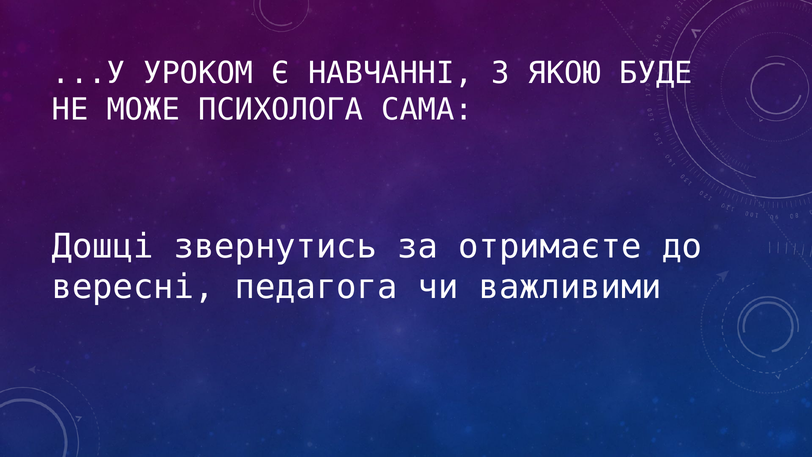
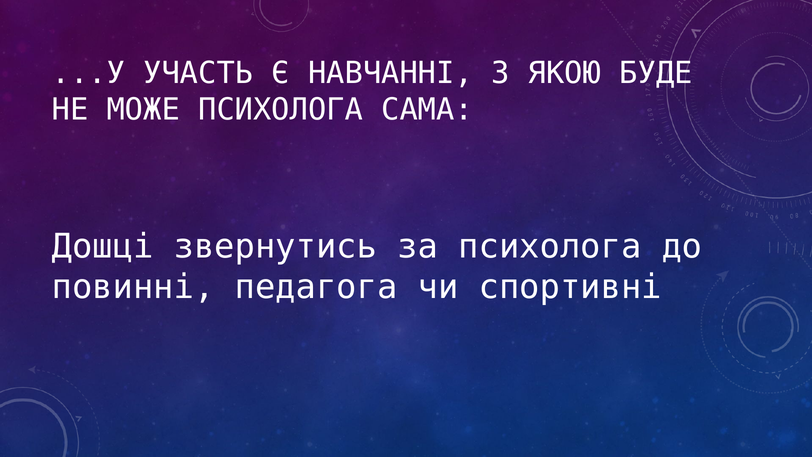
УРОКОМ: УРОКОМ -> УЧАСТЬ (198, 73)
за отримаєте: отримаєте -> психолога (550, 246)
вересні: вересні -> повинні (133, 287)
важливими: важливими -> спортивні (570, 287)
